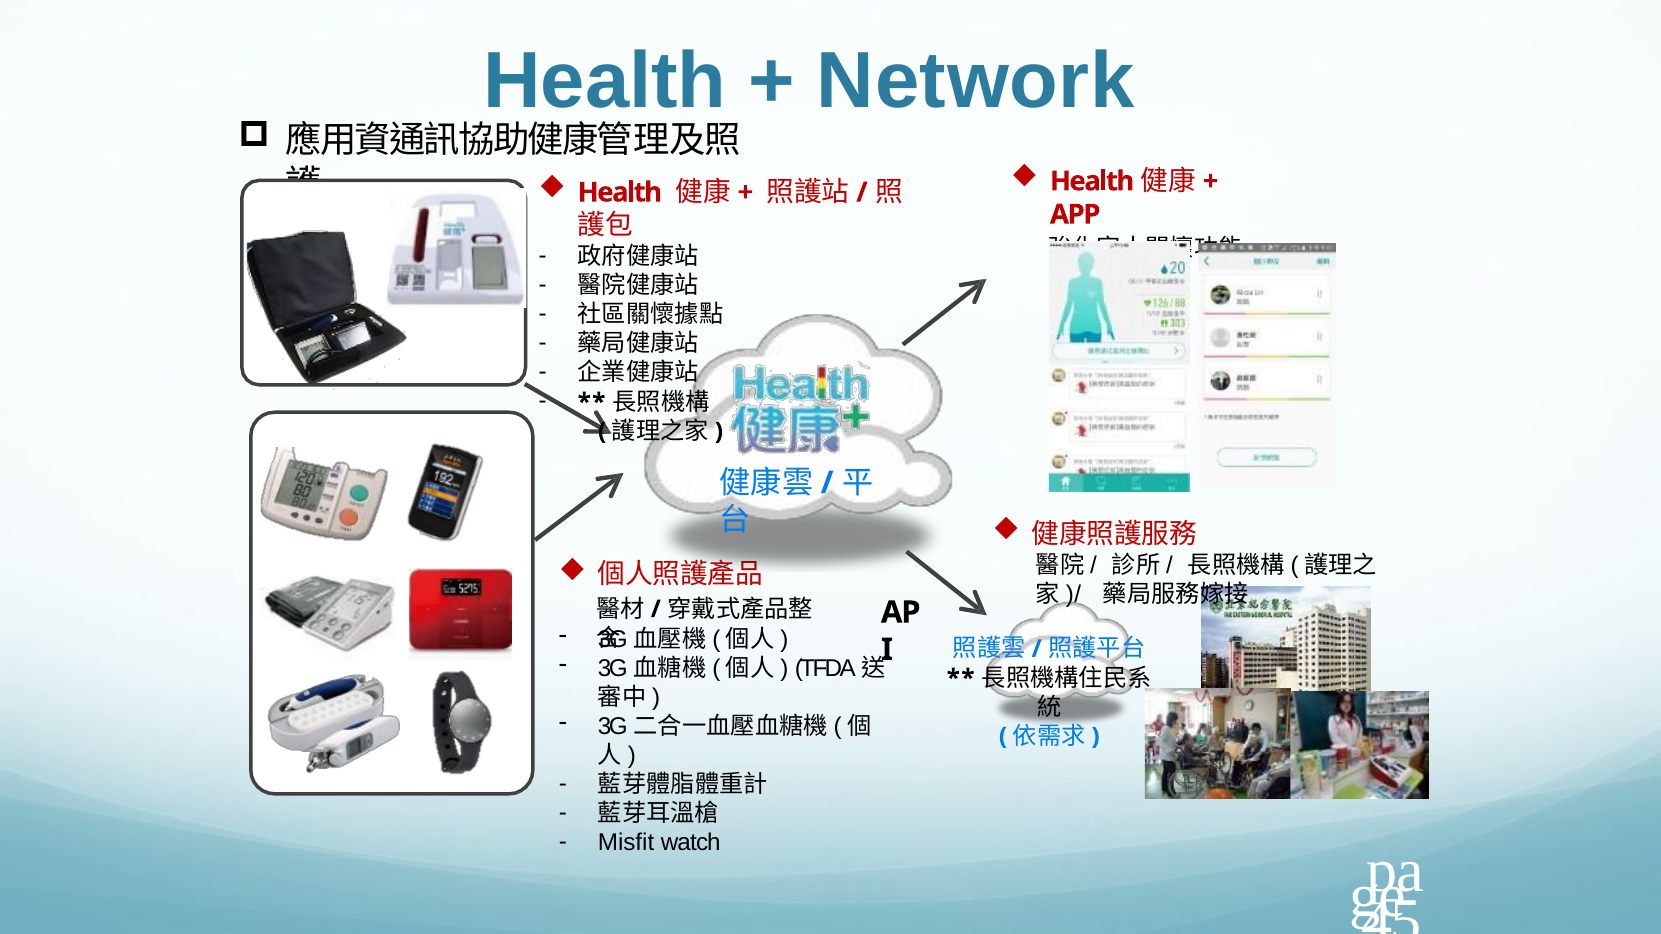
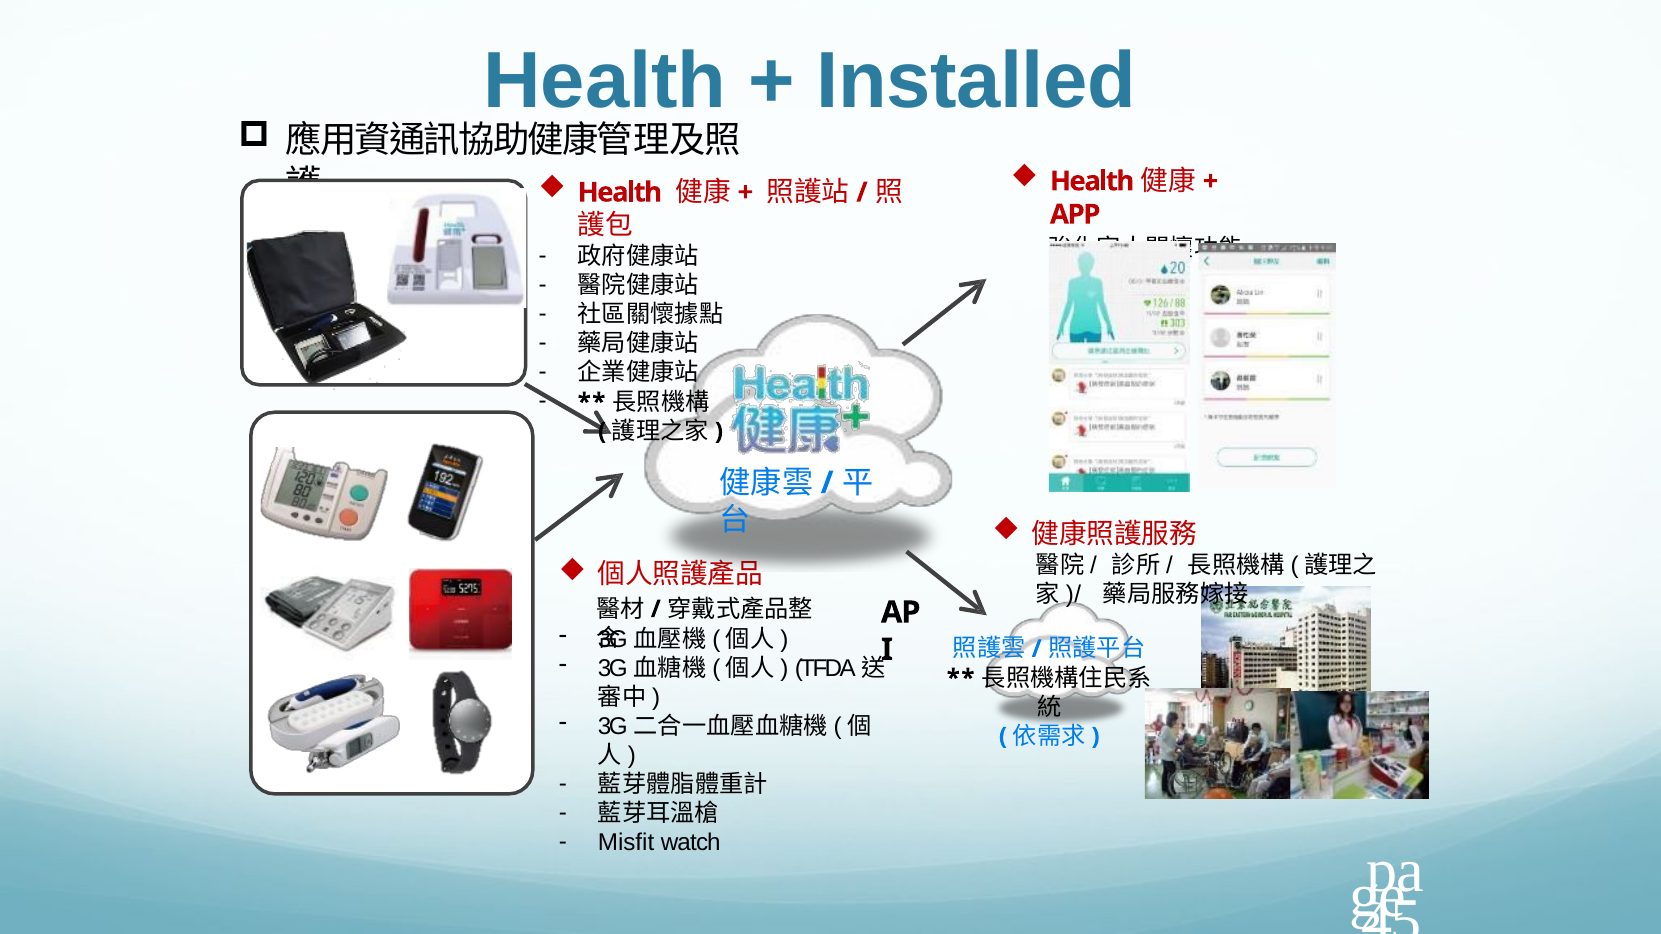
Network: Network -> Installed (976, 82)
